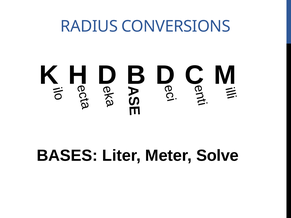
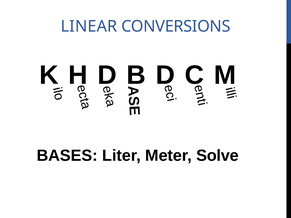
RADIUS: RADIUS -> LINEAR (89, 26)
